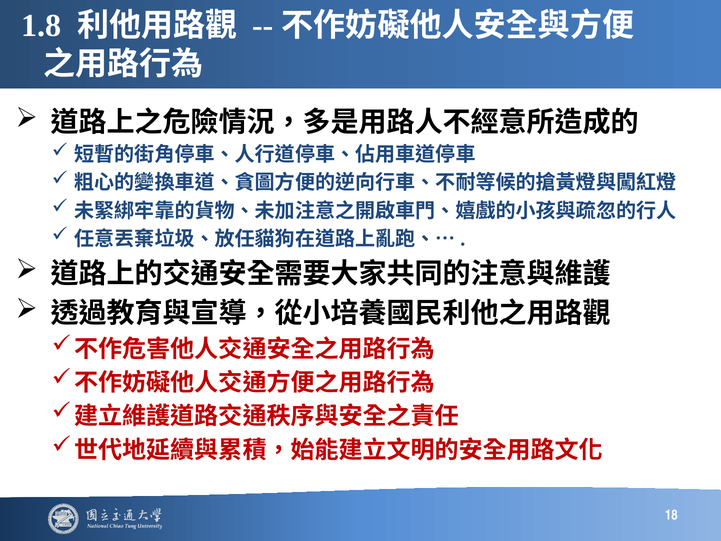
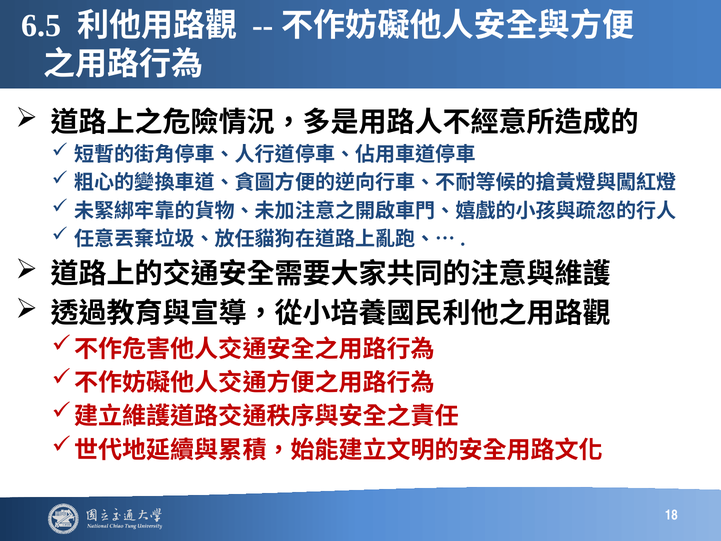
1.8: 1.8 -> 6.5 (41, 25)
